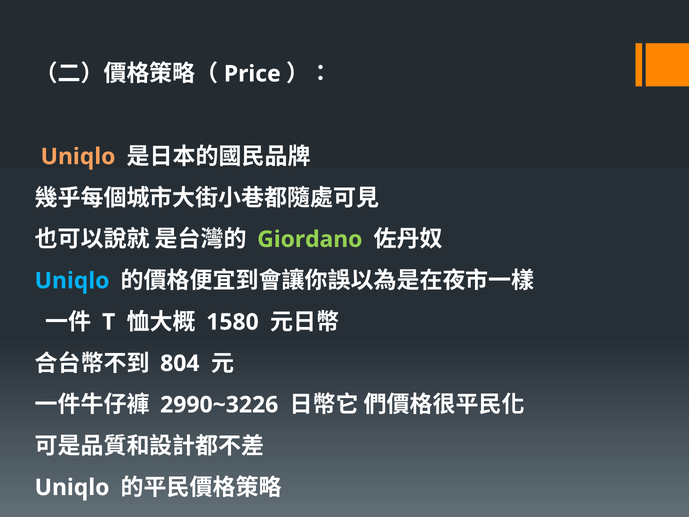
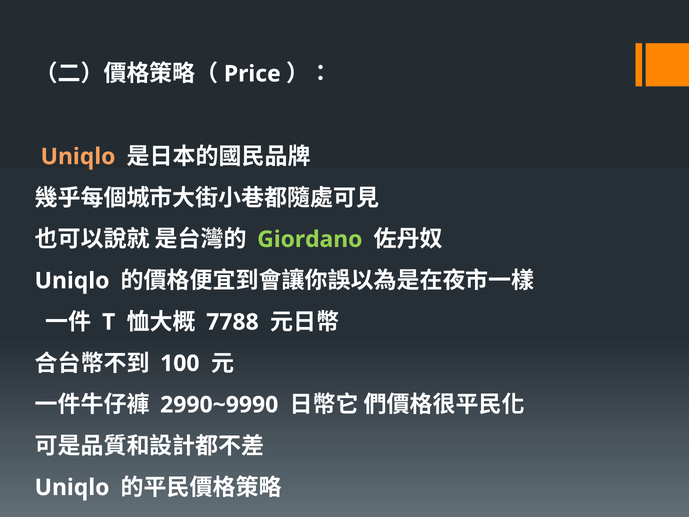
Uniqlo colour: light blue -> white (72, 281)
1580: 1580 -> 7788 (232, 322)
804: 804 -> 100 (180, 363)
2990~3226: 2990~3226 -> 2990~9990 (219, 405)
